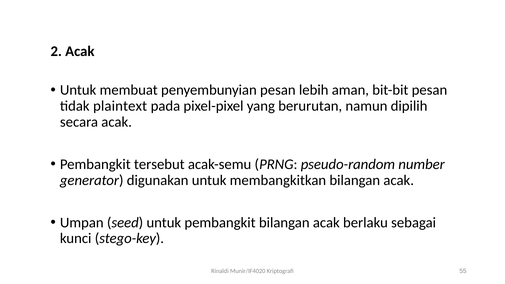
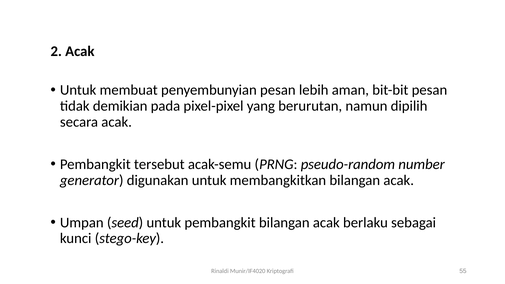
plaintext: plaintext -> demikian (120, 106)
